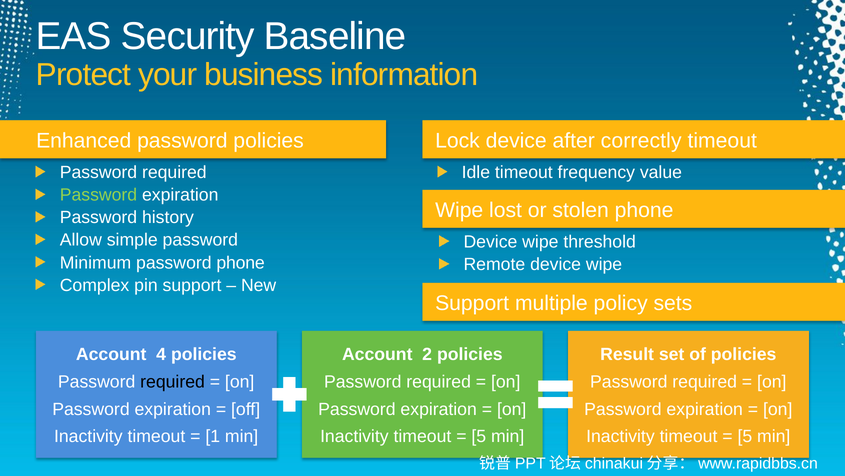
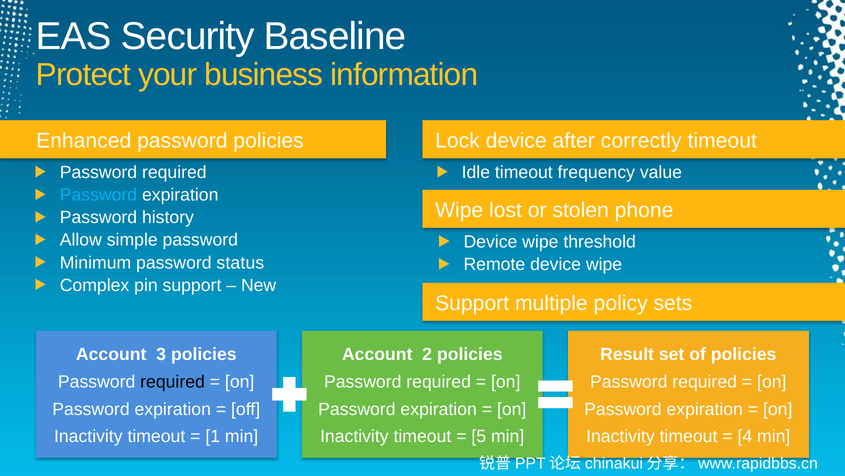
Password colour: light green -> light blue (98, 195)
password phone: phone -> status (240, 262)
4: 4 -> 3 (161, 354)
5: 5 -> 4 (745, 436)
